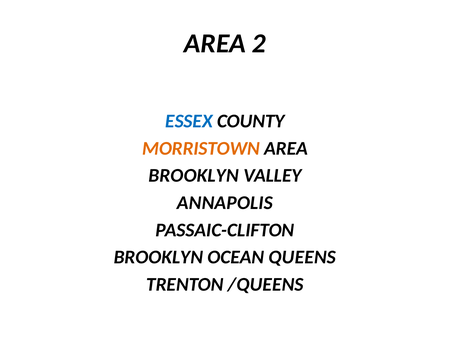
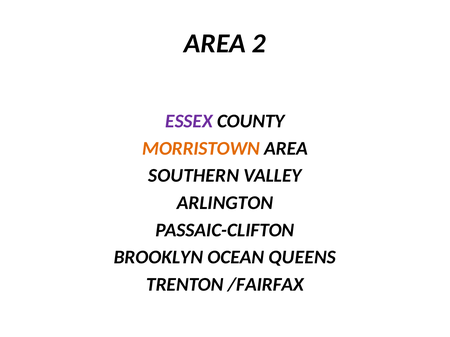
ESSEX colour: blue -> purple (189, 121)
BROOKLYN: BROOKLYN -> SOUTHERN (194, 176)
ANNAPOLIS: ANNAPOLIS -> ARLINGTON (225, 203)
/QUEENS: /QUEENS -> /FAIRFAX (266, 285)
